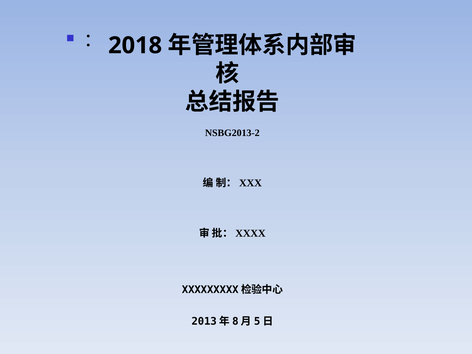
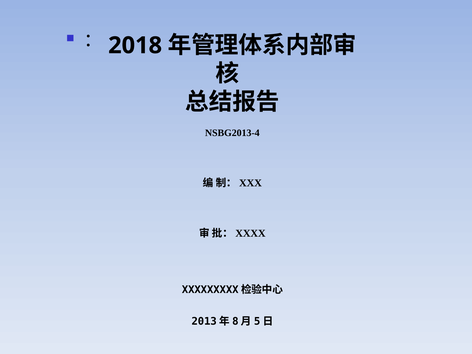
NSBG2013-2: NSBG2013-2 -> NSBG2013-4 (232, 133)
